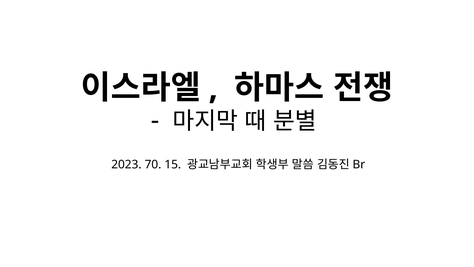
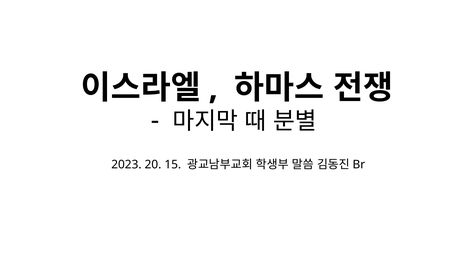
70: 70 -> 20 (153, 164)
